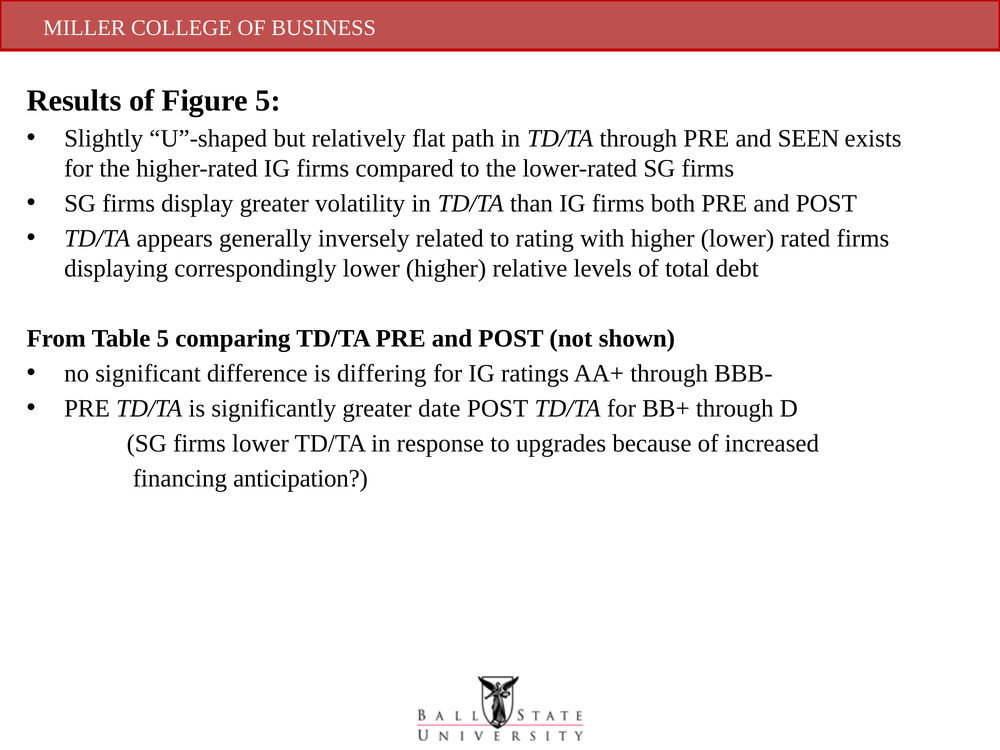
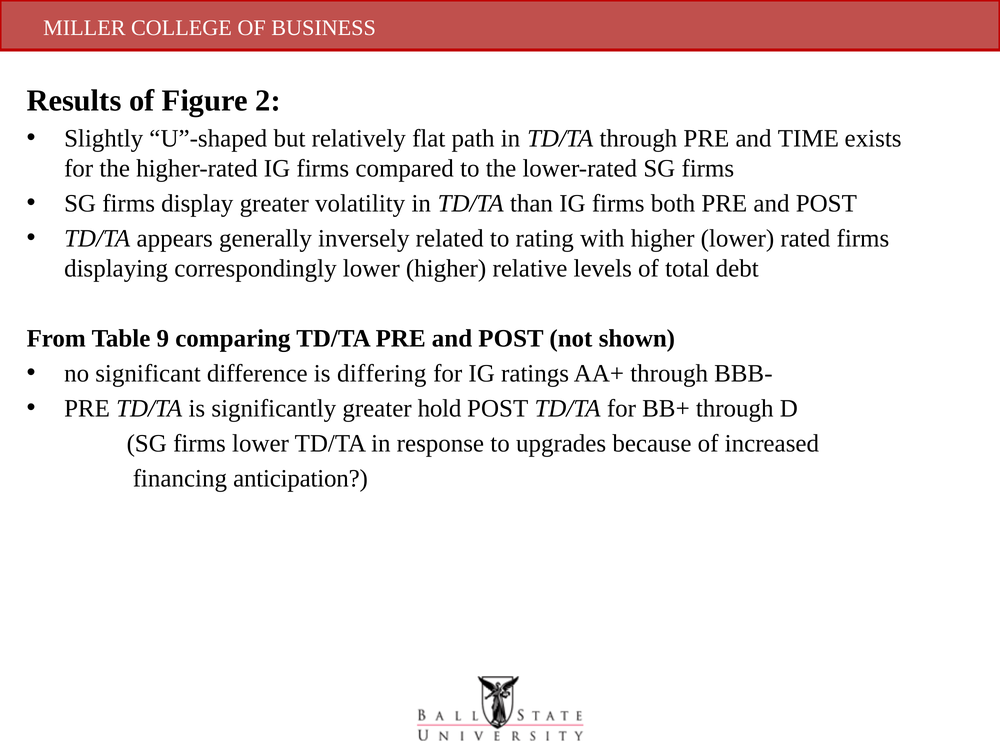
Figure 5: 5 -> 2 (268, 100)
SEEN: SEEN -> TIME (808, 138)
Table 5: 5 -> 9 (163, 338)
date: date -> hold (440, 408)
